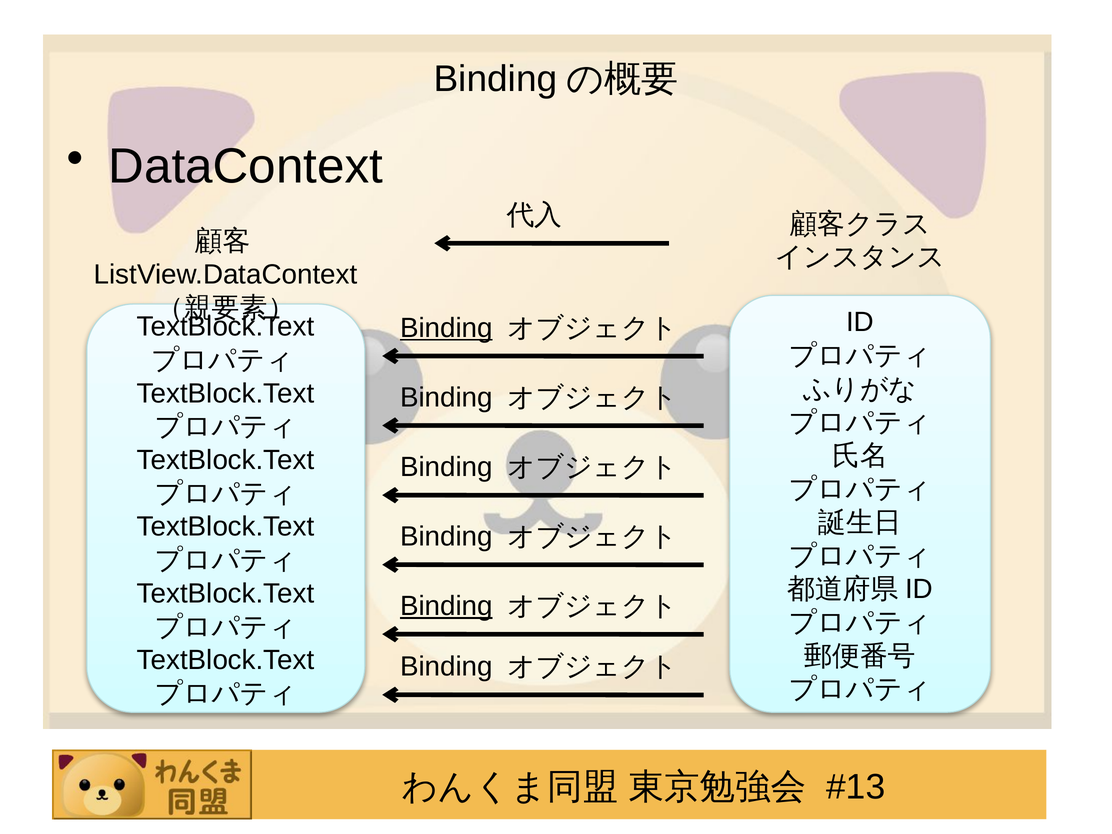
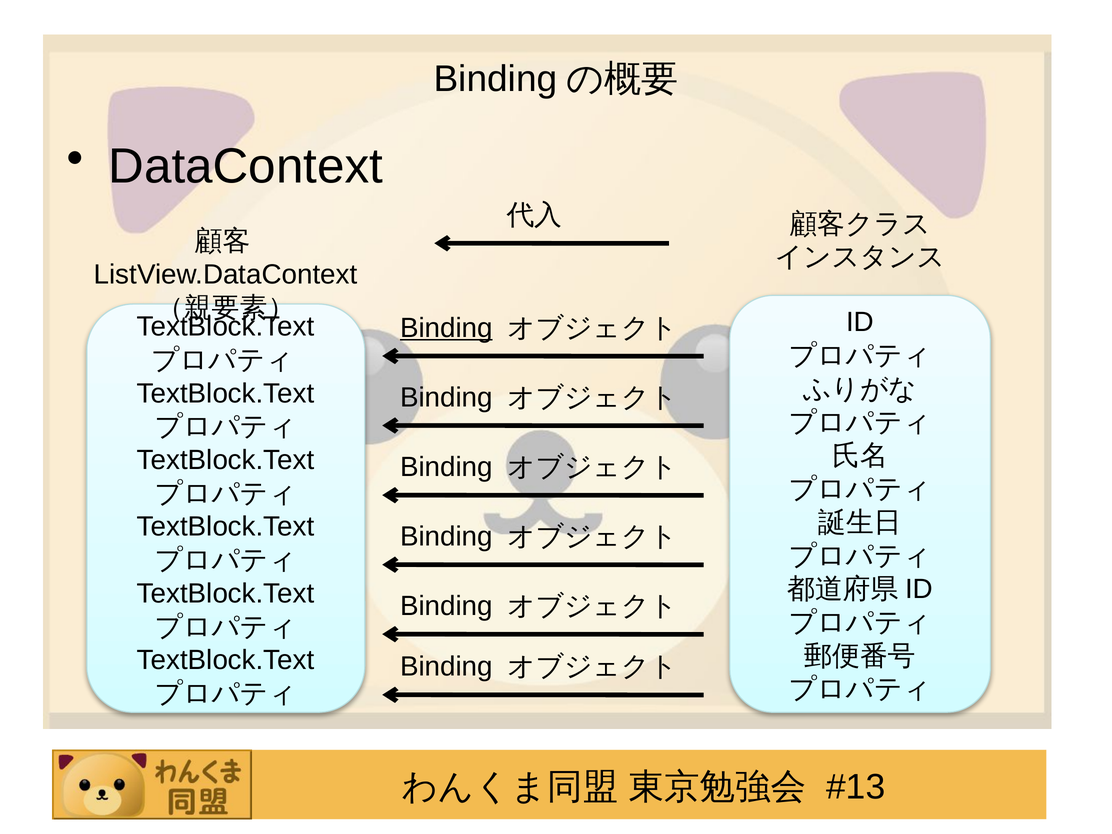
Binding underline: present -> none (446, 606)
